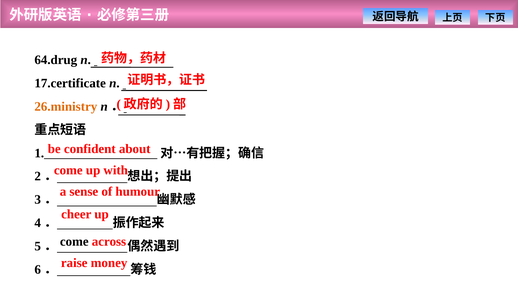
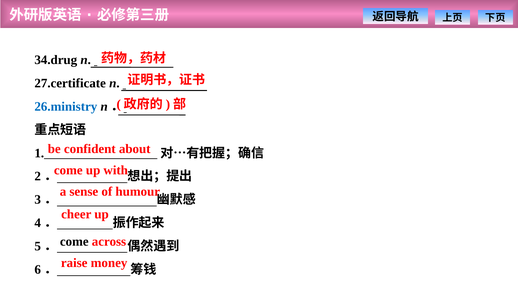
64.drug: 64.drug -> 34.drug (56, 60)
17.certificate: 17.certificate -> 27.certificate (70, 83)
26.ministry colour: orange -> blue (66, 107)
